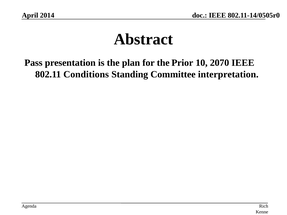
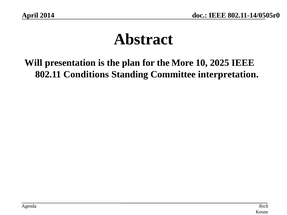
Pass: Pass -> Will (33, 63)
Prior: Prior -> More (182, 63)
2070: 2070 -> 2025 (220, 63)
